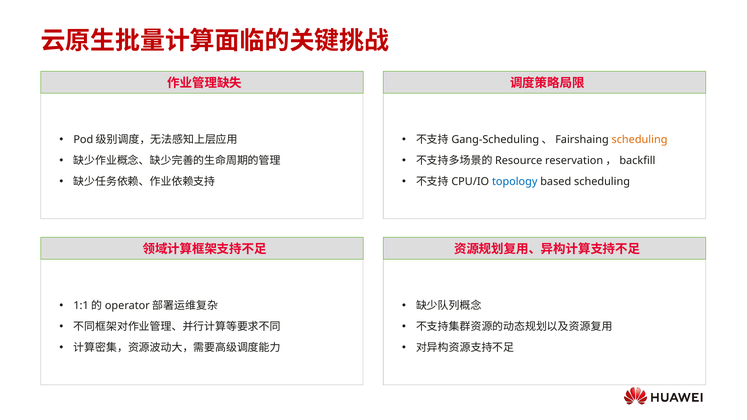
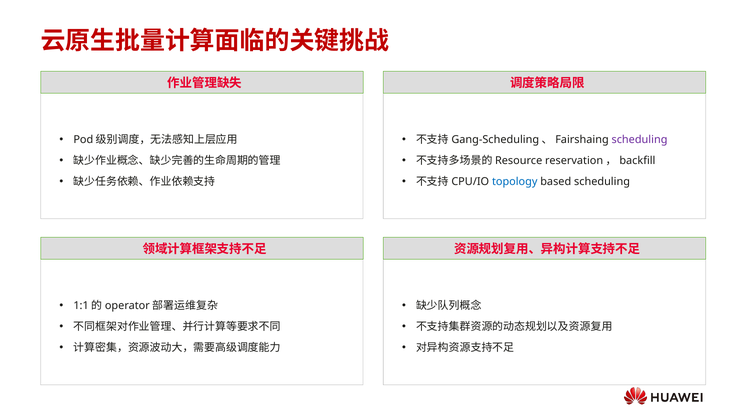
scheduling colour: orange -> purple (639, 140)
